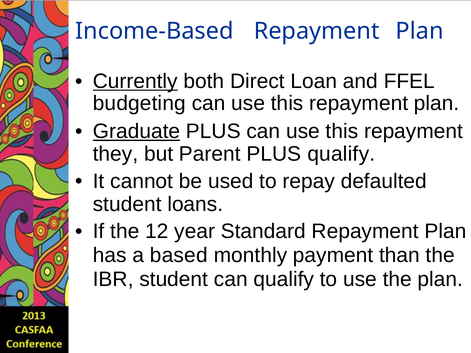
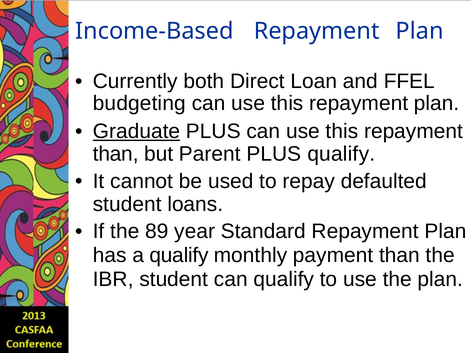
Currently underline: present -> none (135, 81)
they: they -> than (116, 154)
12: 12 -> 89 (157, 231)
a based: based -> qualify (179, 256)
